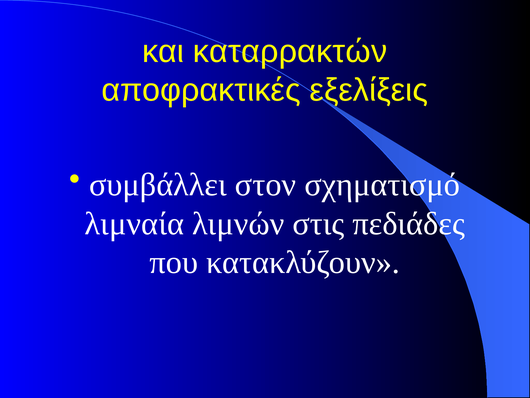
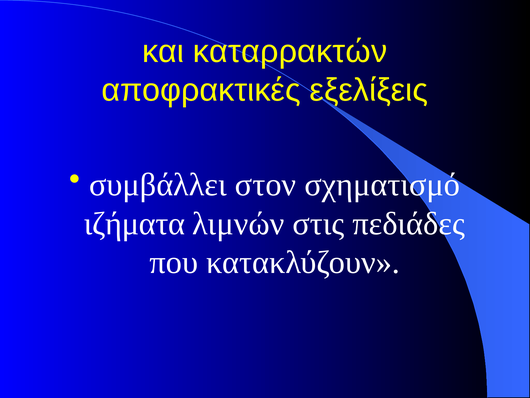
λιμναία: λιμναία -> ιζήματα (134, 223)
